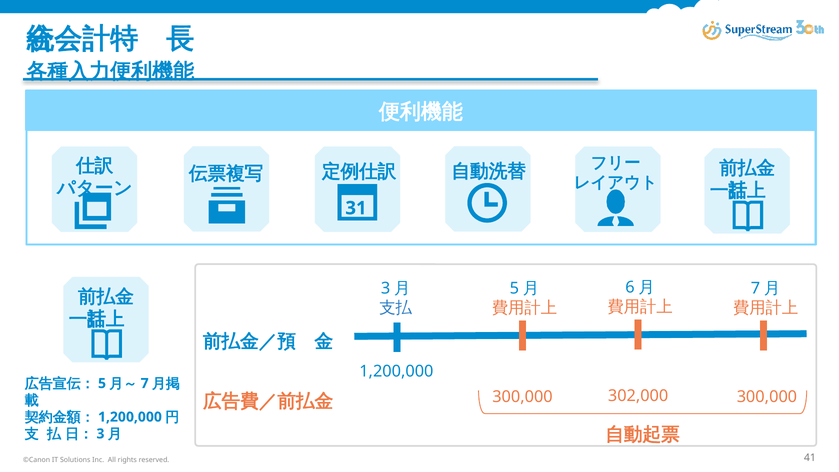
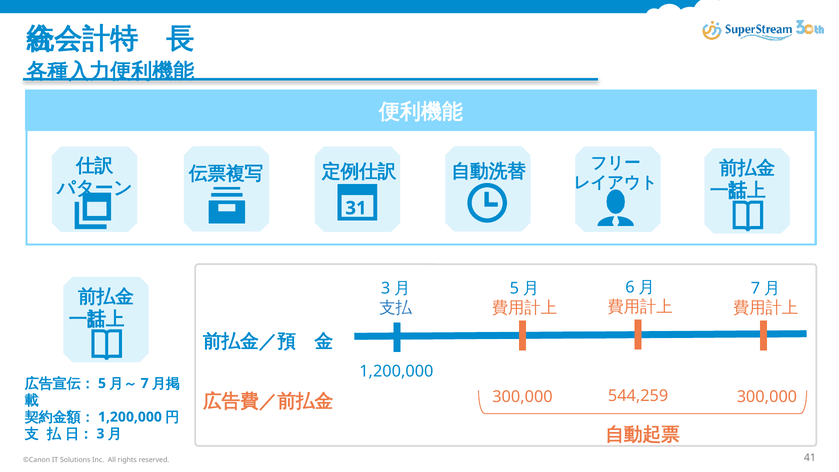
302,000: 302,000 -> 544,259 (638, 396)
